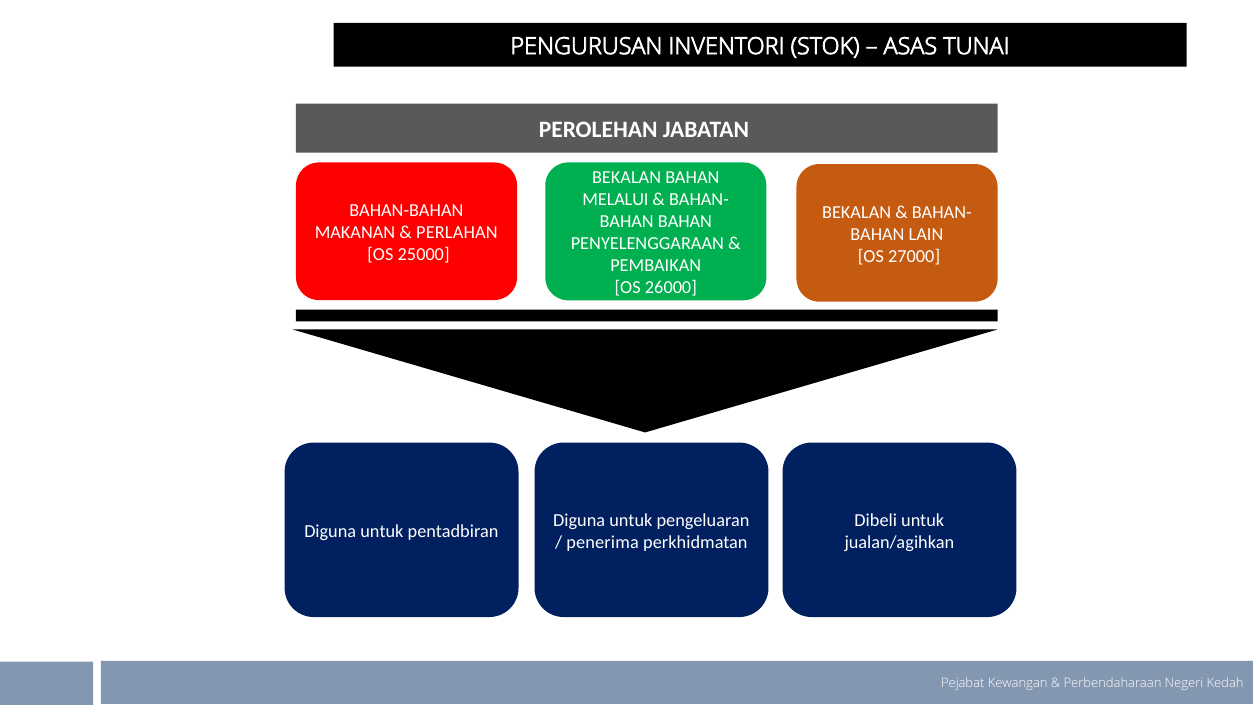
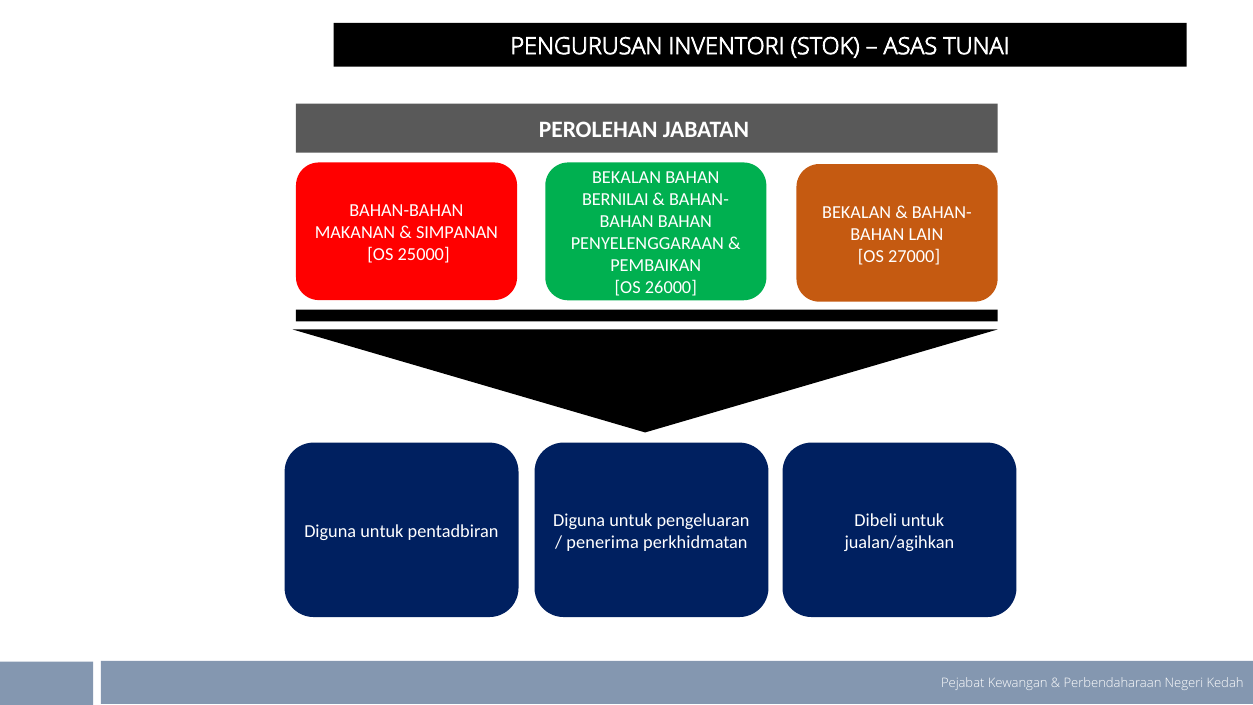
MELALUI: MELALUI -> BERNILAI (615, 200)
PERLAHAN: PERLAHAN -> SIMPANAN (457, 232)
